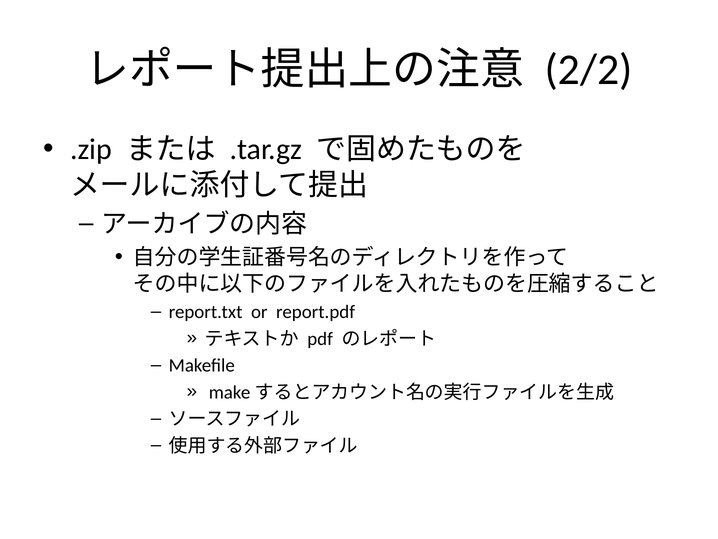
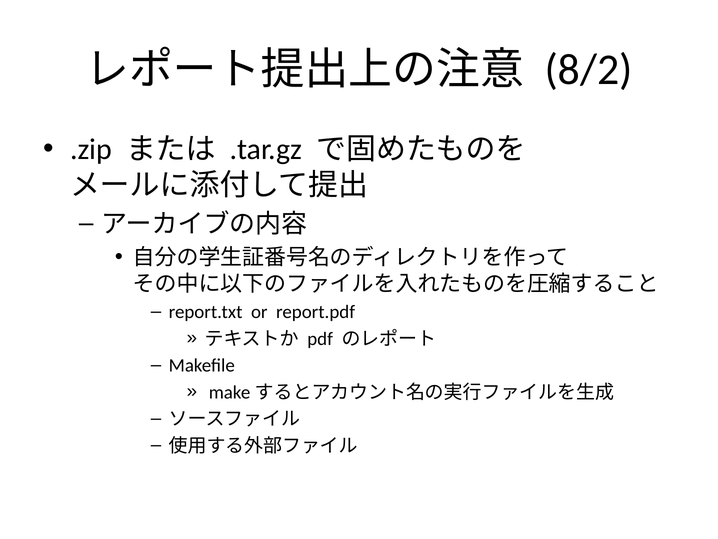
2/2: 2/2 -> 8/2 (589, 70)
